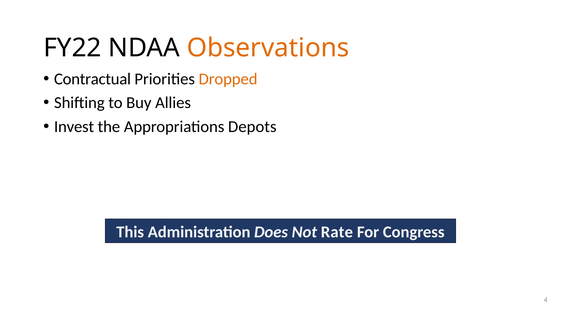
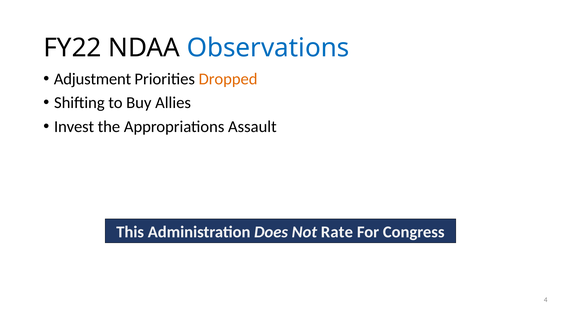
Observations colour: orange -> blue (268, 48)
Contractual: Contractual -> Adjustment (92, 79)
Depots: Depots -> Assault (252, 127)
